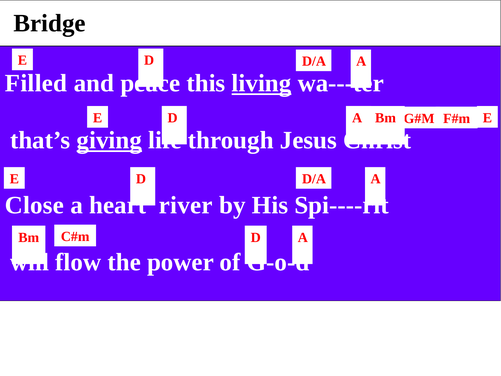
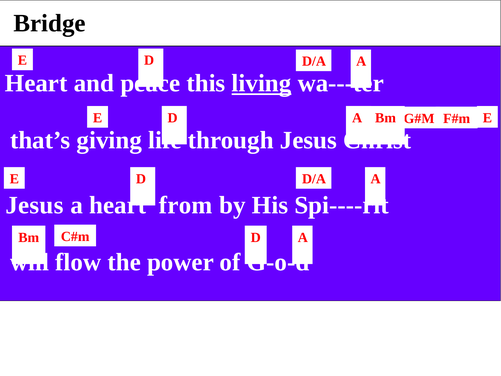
Filled: Filled -> Heart (36, 83)
giving underline: present -> none (109, 140)
Close: Close -> Jesus (34, 205)
river: river -> from (186, 205)
